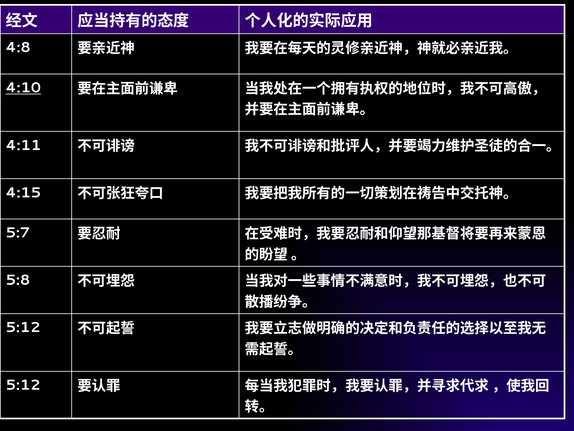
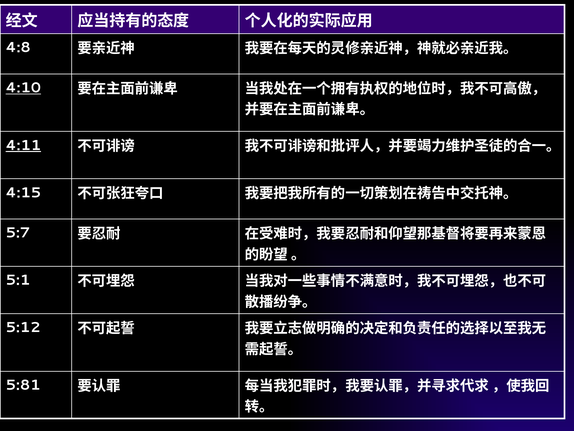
4:11 underline: none -> present (23, 145)
5:8: 5:8 -> 5:1 (18, 280)
5:12: 5:12 -> 5:81 (23, 385)
